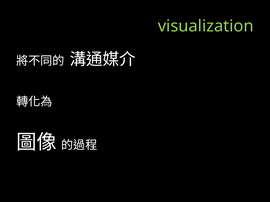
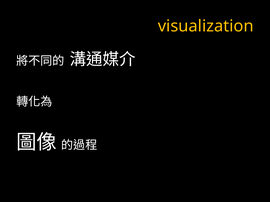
visualization colour: light green -> yellow (206, 26)
